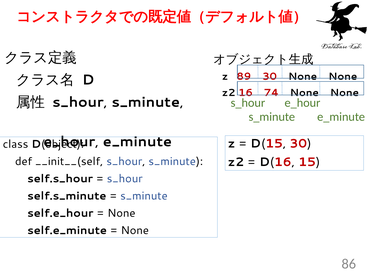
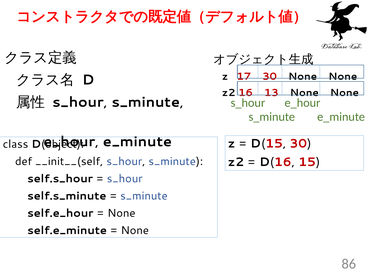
89: 89 -> 17 (244, 76)
74: 74 -> 13 (271, 93)
